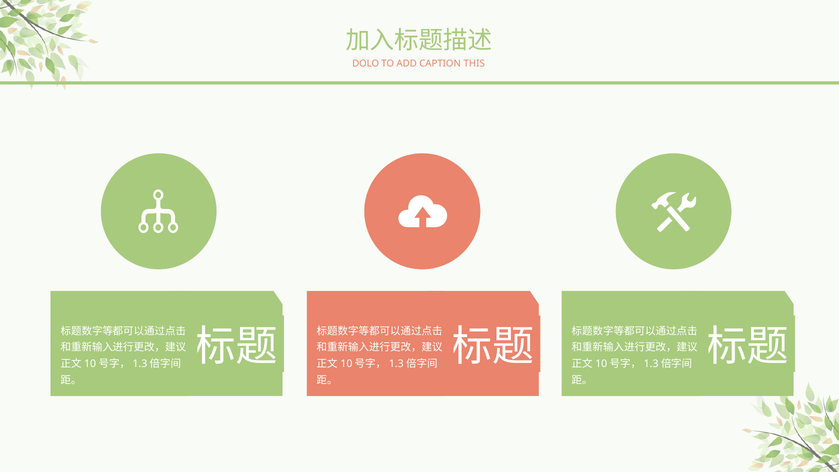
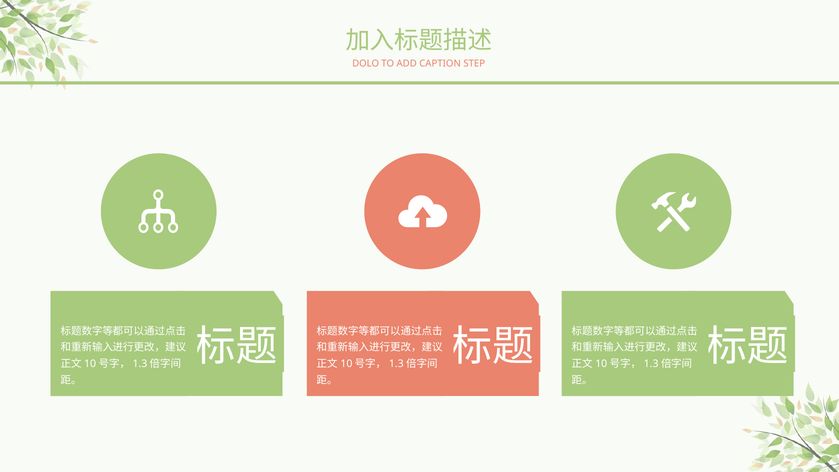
THIS: THIS -> STEP (474, 63)
